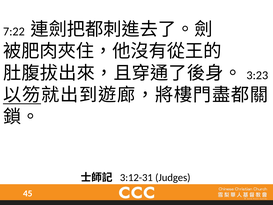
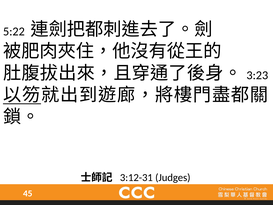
7:22: 7:22 -> 5:22 (14, 31)
